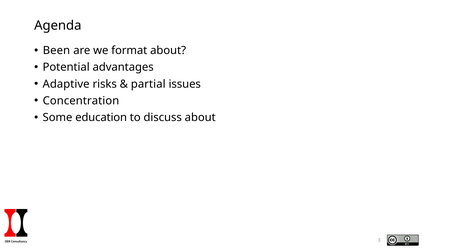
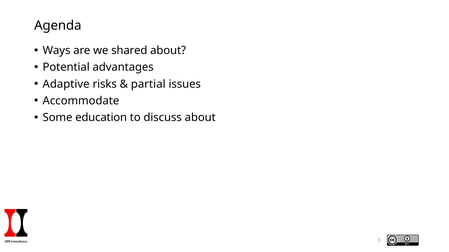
Been: Been -> Ways (57, 51)
format: format -> shared (129, 51)
Concentration: Concentration -> Accommodate (81, 101)
